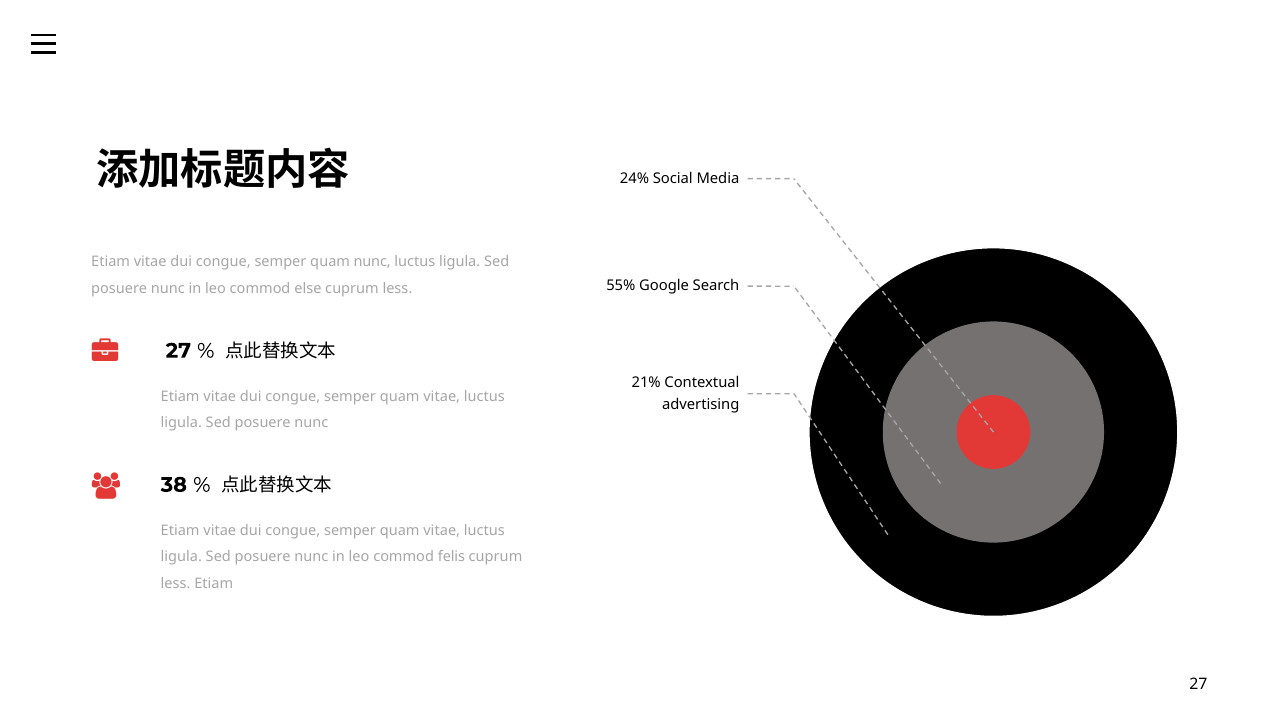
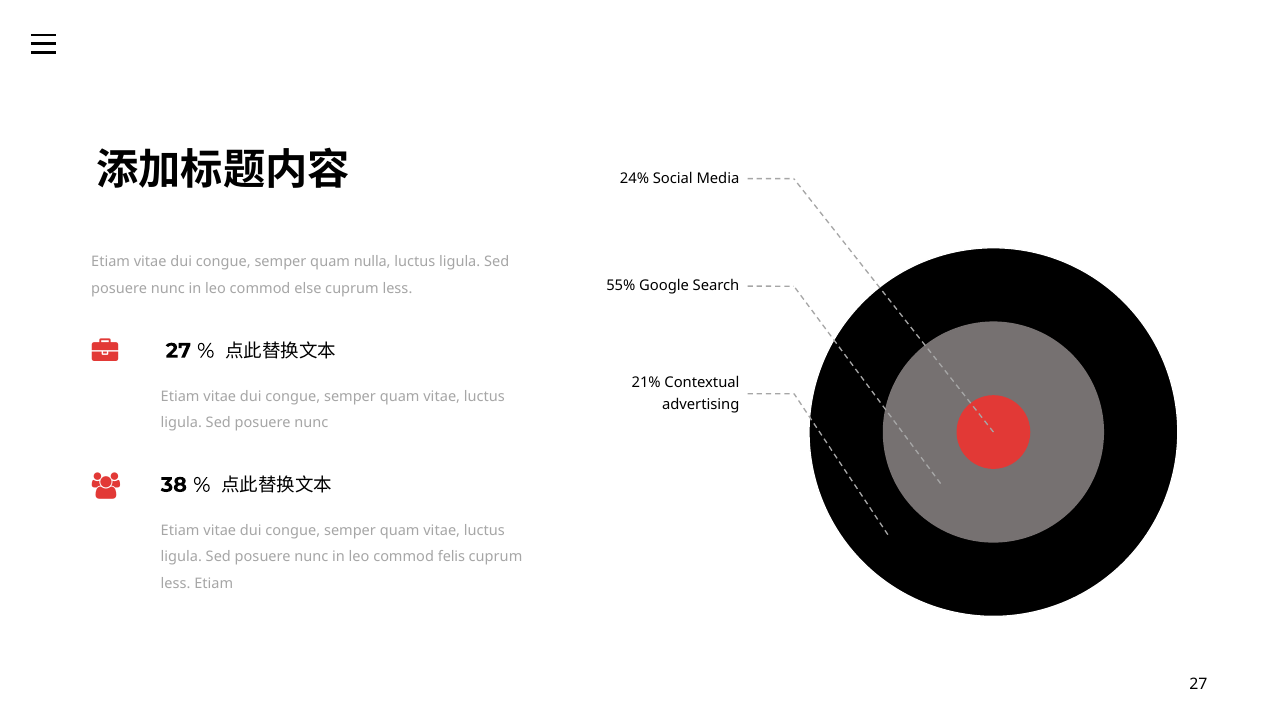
quam nunc: nunc -> nulla (372, 262)
